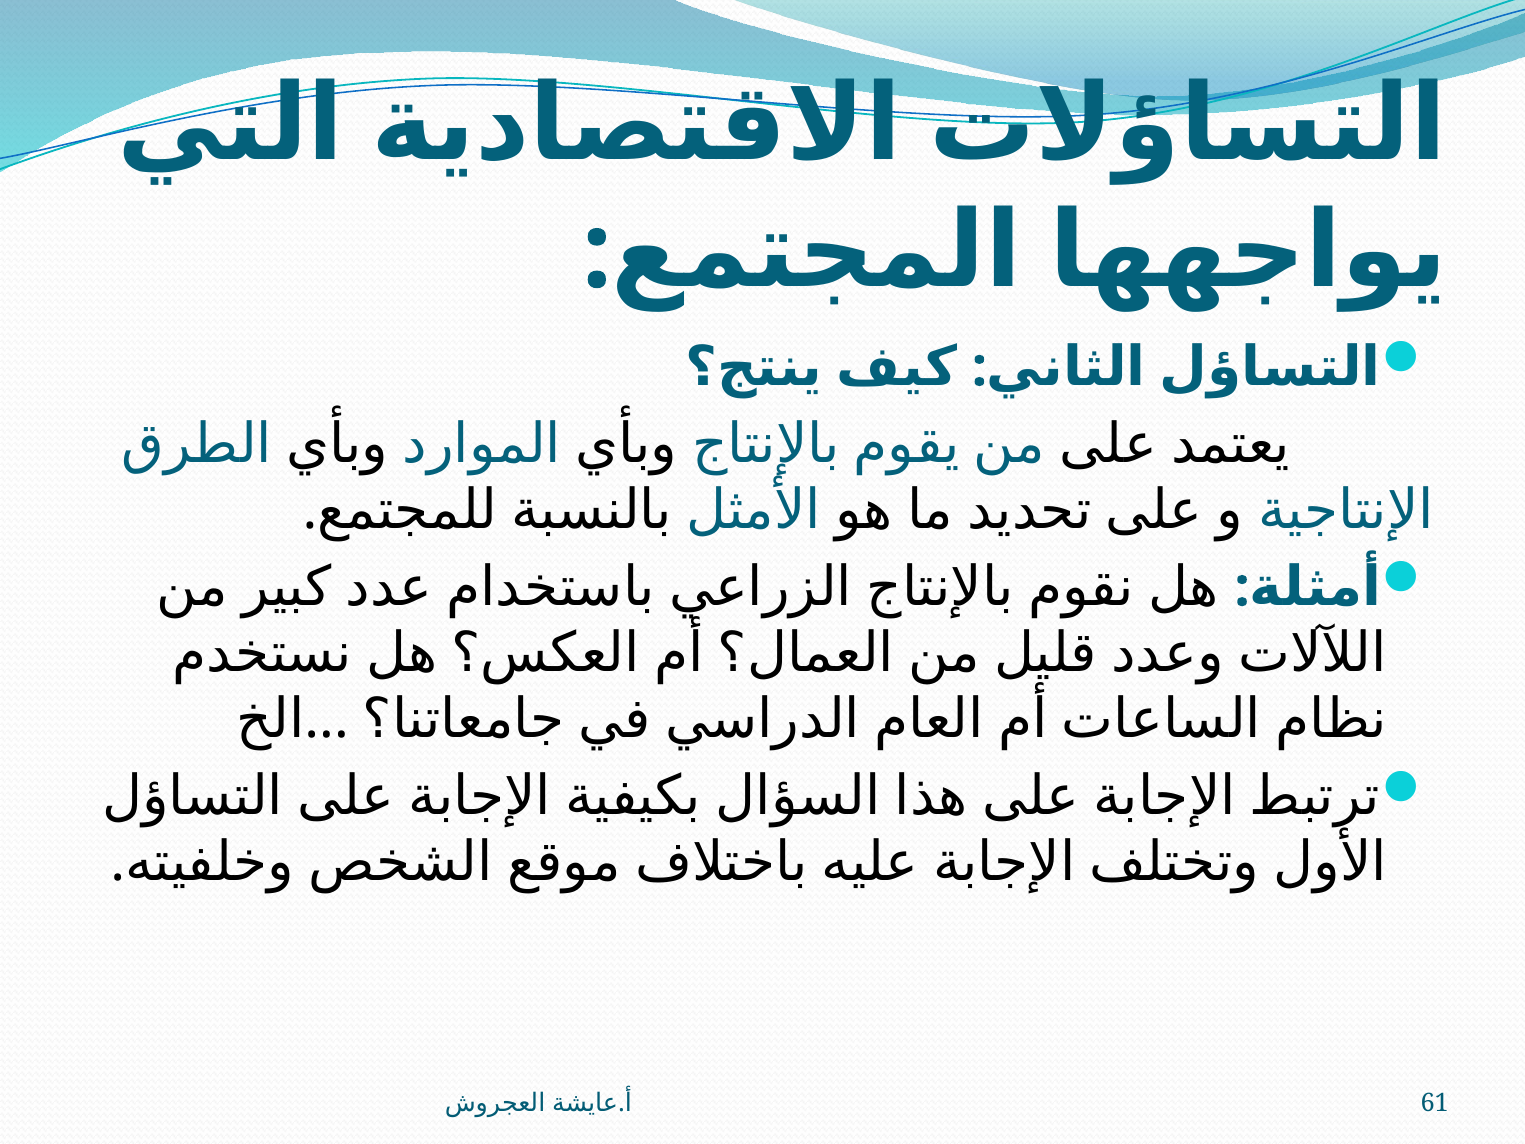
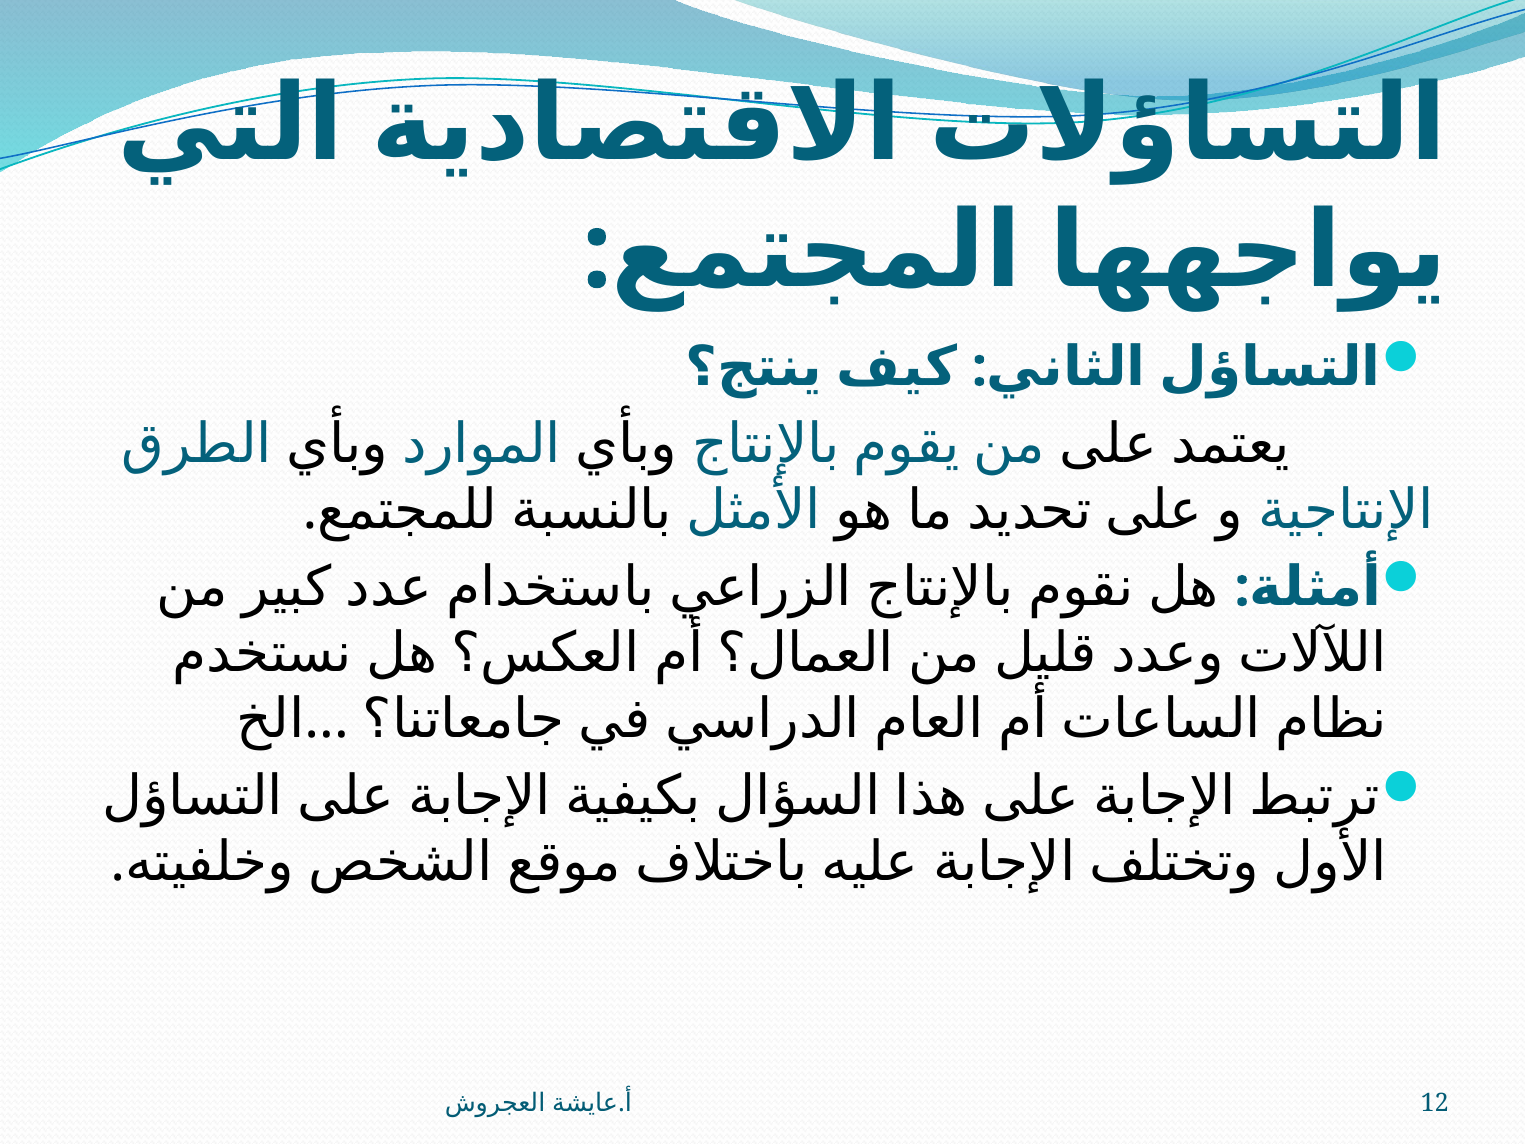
61: 61 -> 12 (1435, 1103)
